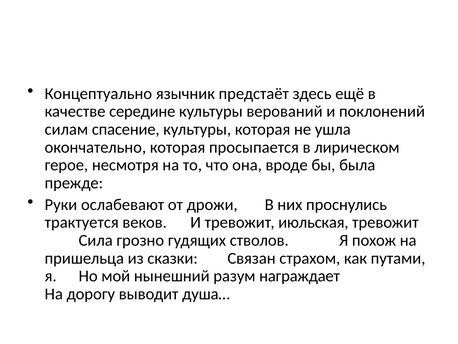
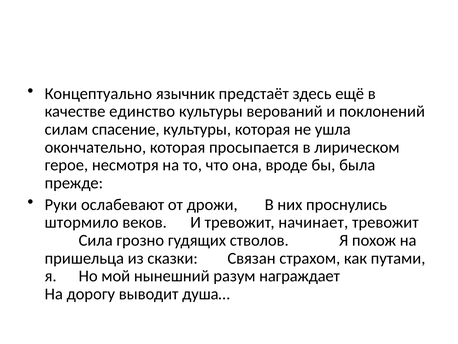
середине: середине -> единство (142, 111)
трактуется: трактуется -> штормило (82, 222)
июльская: июльская -> начинает (313, 222)
